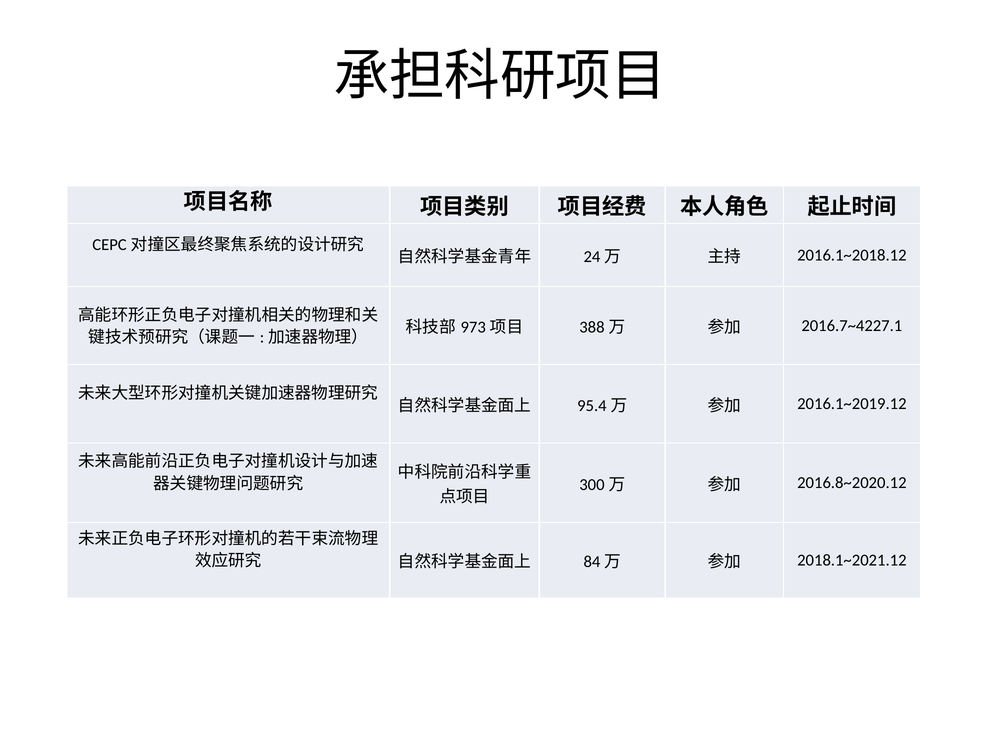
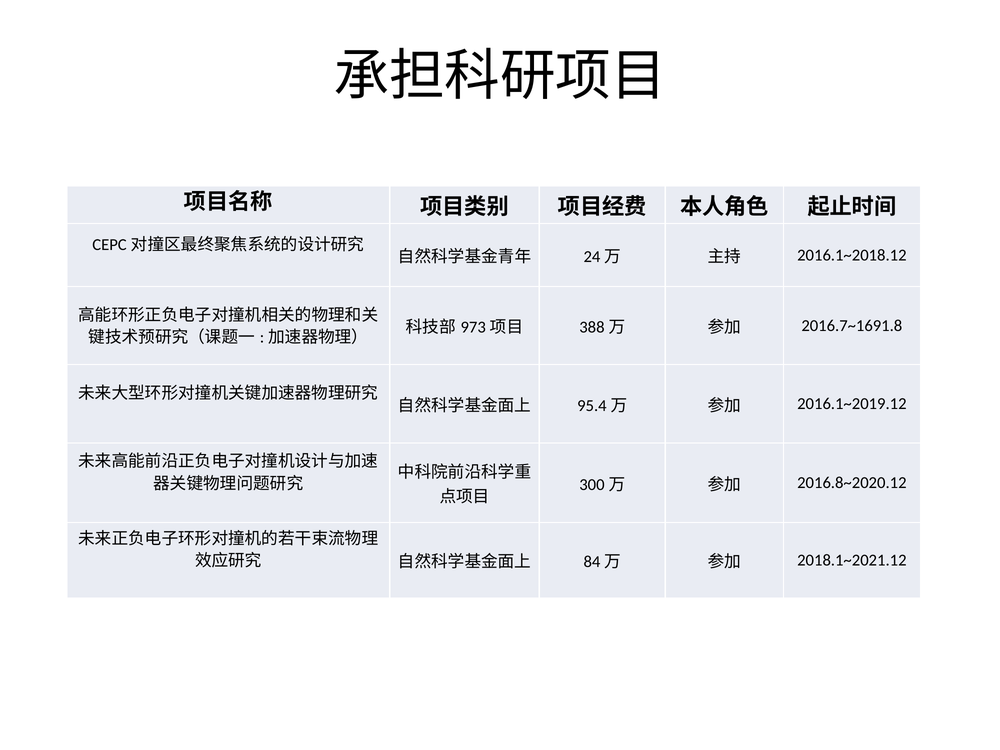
2016.7~4227.1: 2016.7~4227.1 -> 2016.7~1691.8 (852, 326)
